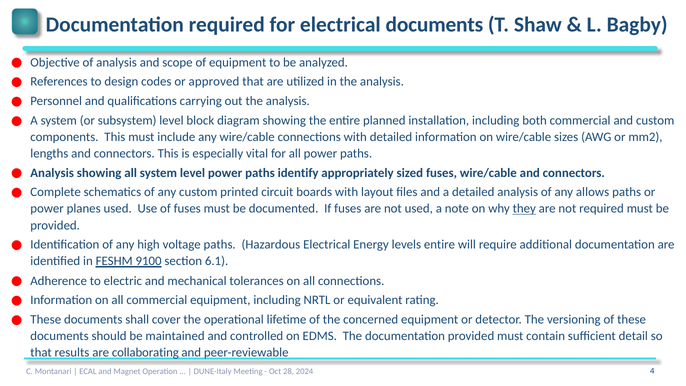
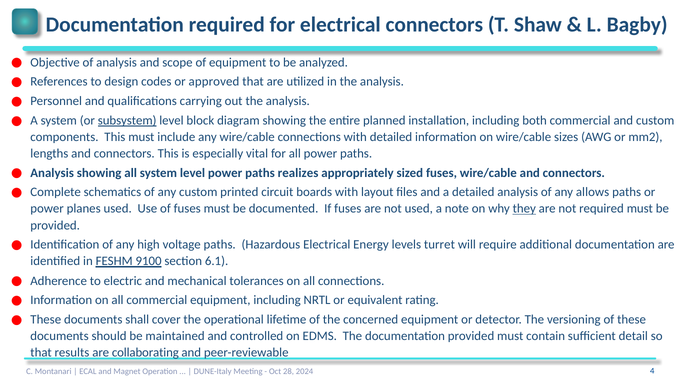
electrical documents: documents -> connectors (434, 25)
subsystem underline: none -> present (127, 120)
identify: identify -> realizes (298, 173)
levels entire: entire -> turret (439, 245)
